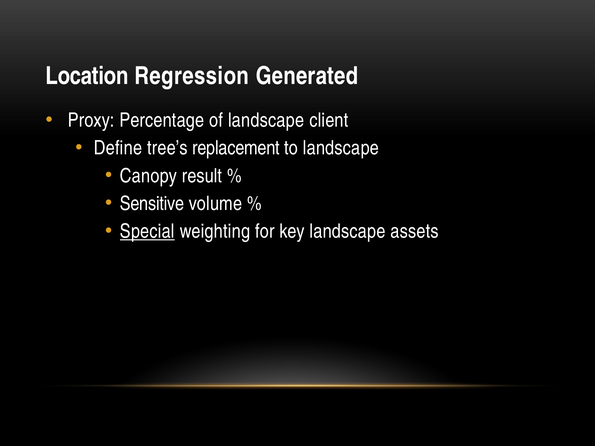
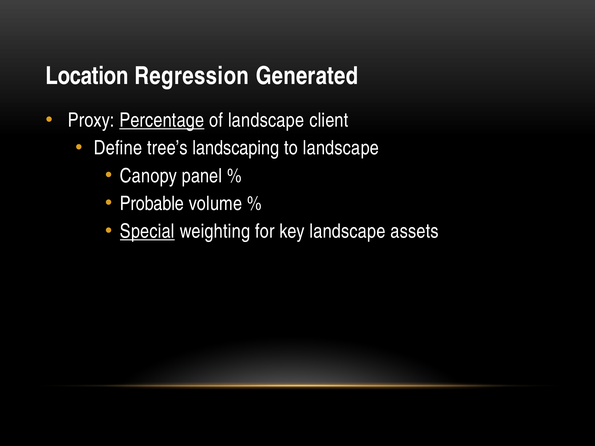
Percentage underline: none -> present (162, 120)
replacement: replacement -> landscaping (236, 148)
result: result -> panel (202, 176)
Sensitive: Sensitive -> Probable (152, 204)
